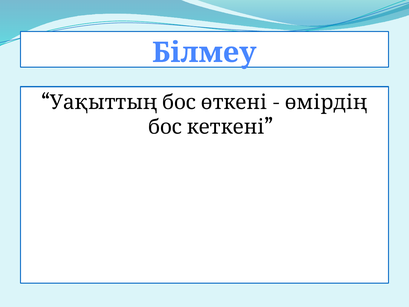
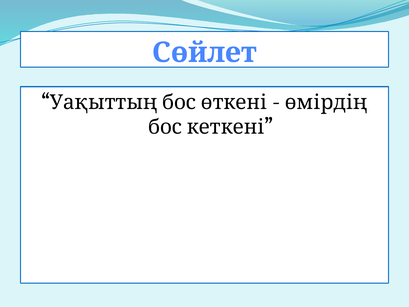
Білмеу: Білмеу -> Сөйлет (204, 53)
